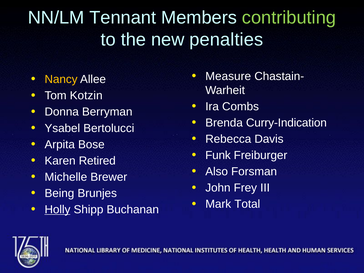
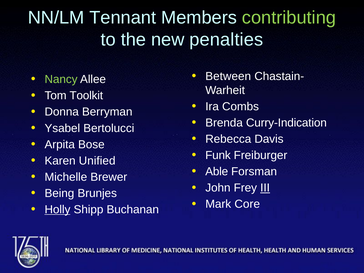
Measure: Measure -> Between (228, 76)
Nancy colour: yellow -> light green (61, 79)
Kotzin: Kotzin -> Toolkit (86, 96)
Retired: Retired -> Unified (97, 161)
Also: Also -> Able (217, 172)
III underline: none -> present (265, 188)
Total: Total -> Core (247, 204)
